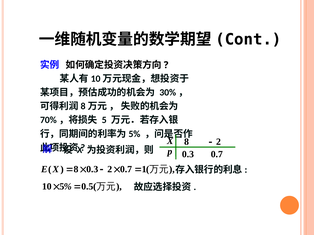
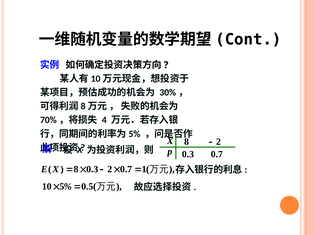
5: 5 -> 4 (104, 120)
